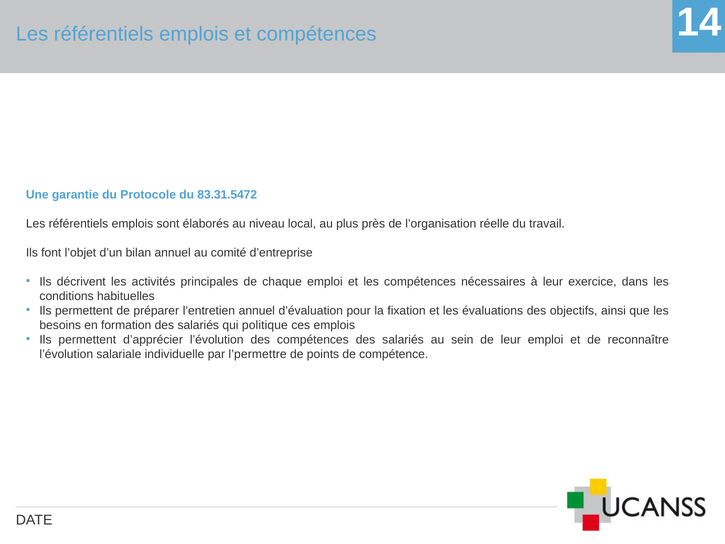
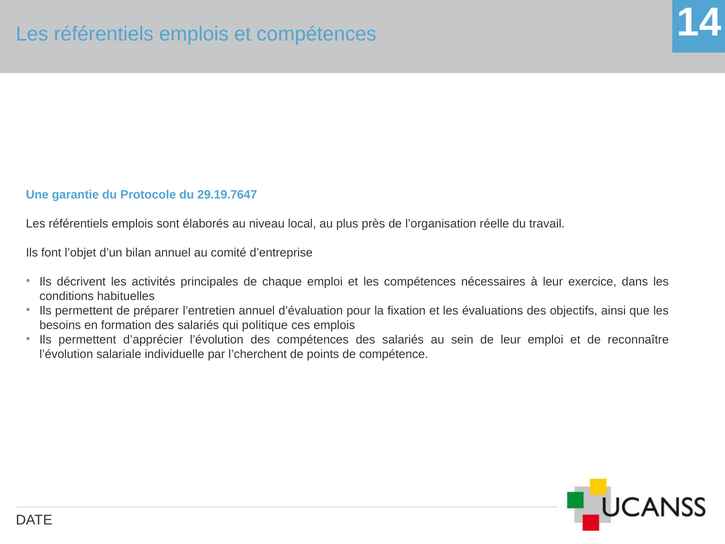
83.31.5472: 83.31.5472 -> 29.19.7647 (227, 195)
l’permettre: l’permettre -> l’cherchent (258, 354)
